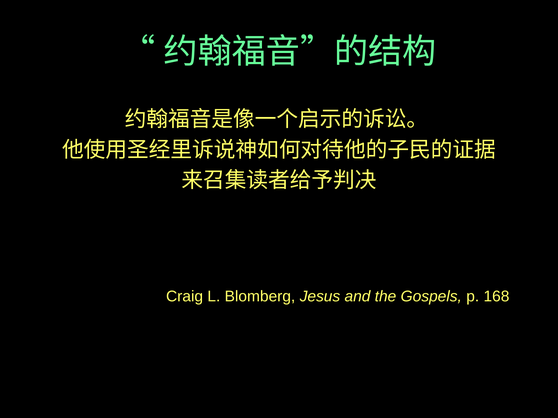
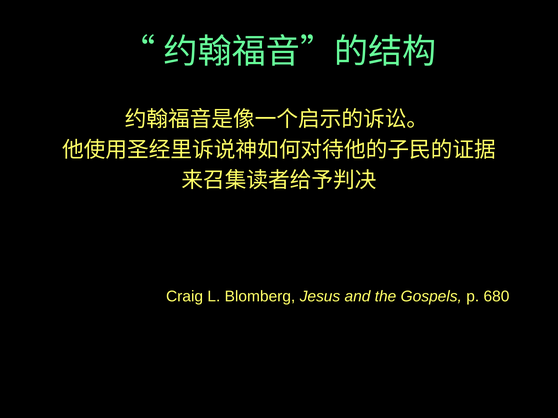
168: 168 -> 680 (496, 297)
